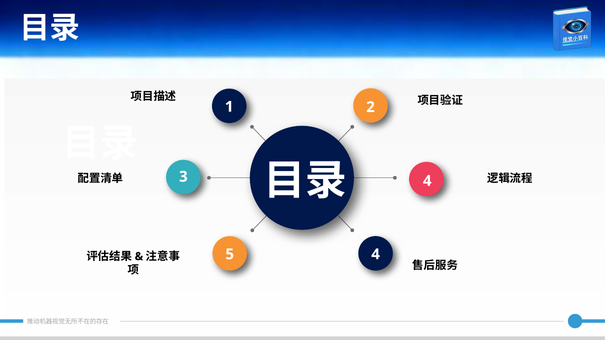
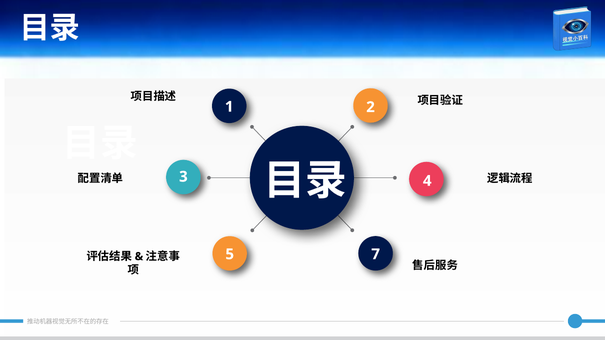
5 4: 4 -> 7 (376, 254)
